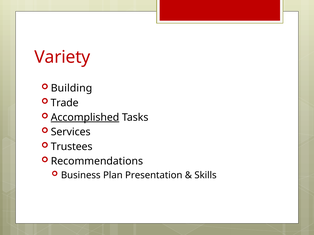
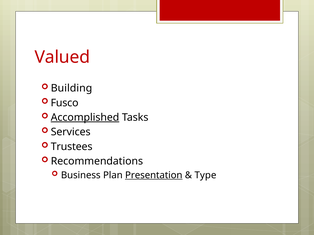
Variety: Variety -> Valued (62, 57)
Trade: Trade -> Fusco (65, 103)
Presentation underline: none -> present (154, 176)
Skills: Skills -> Type (205, 176)
